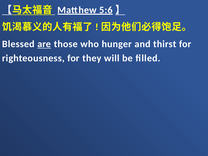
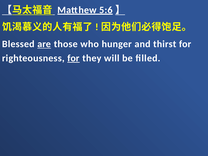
for underline: none -> present (73, 58)
